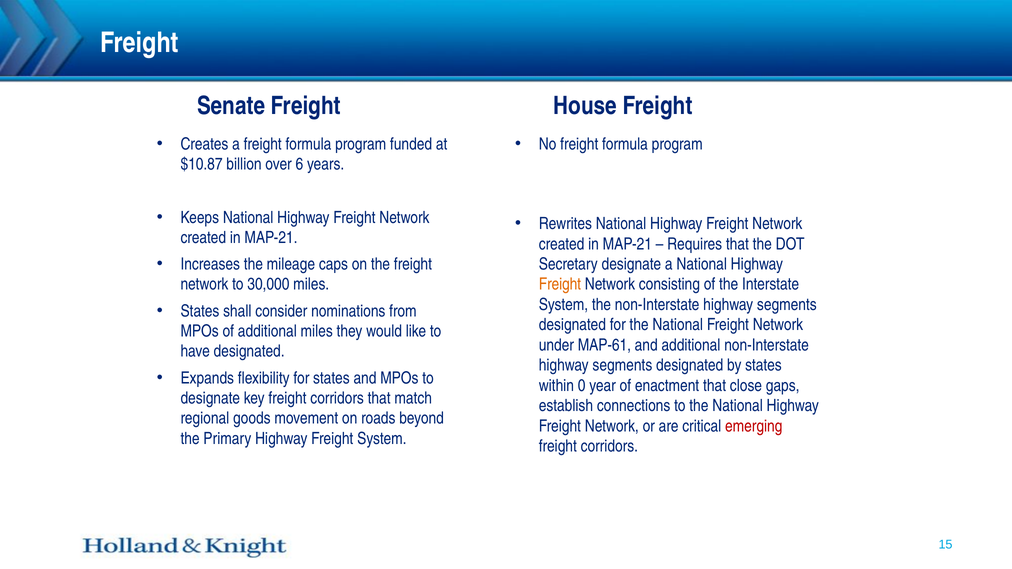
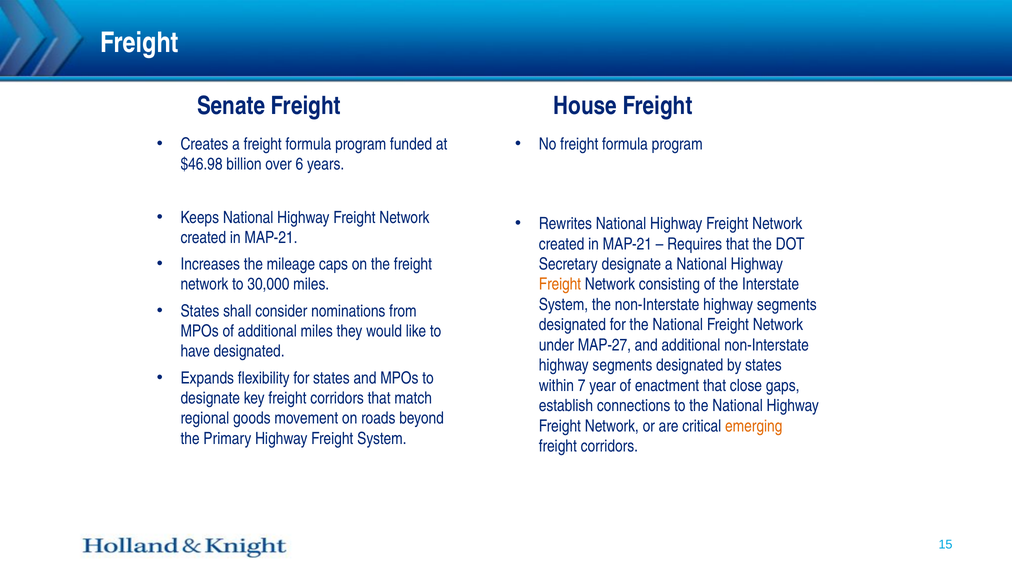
$10.87: $10.87 -> $46.98 (202, 164)
MAP-61: MAP-61 -> MAP-27 (604, 345)
0: 0 -> 7 (582, 386)
emerging colour: red -> orange (754, 426)
